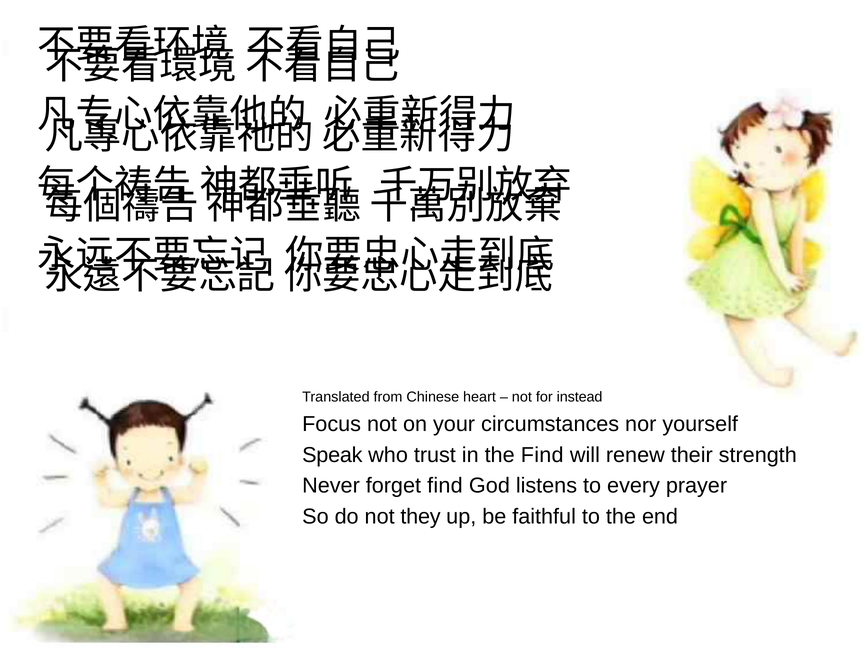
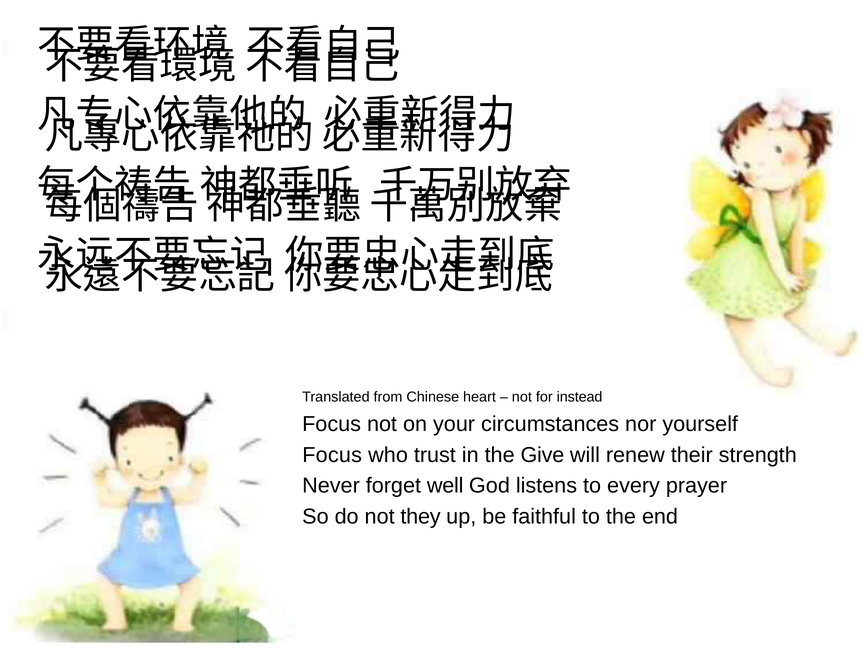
Speak: Speak -> Focus (332, 455)
the Find: Find -> Give (542, 455)
forget find: find -> well (445, 486)
